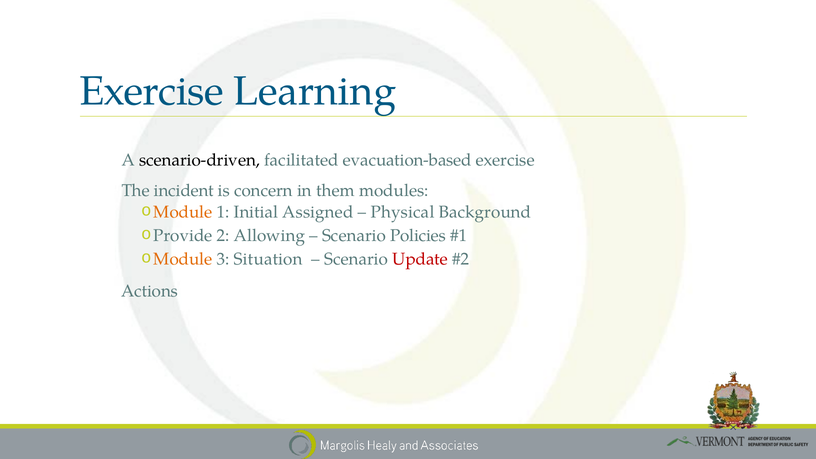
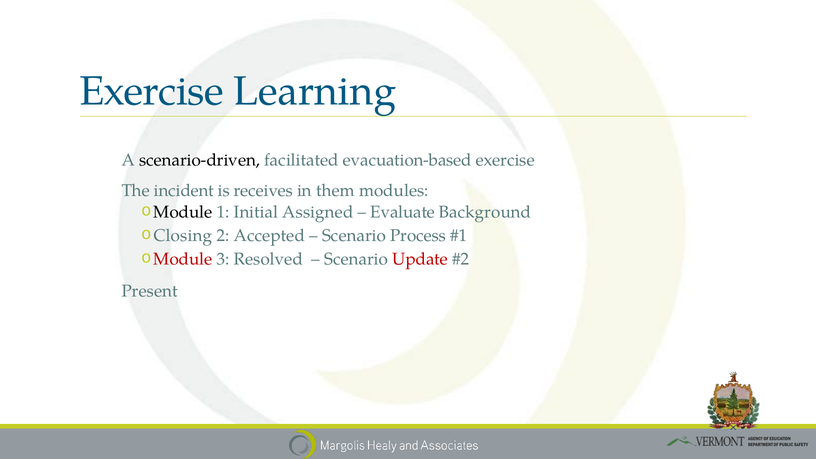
concern: concern -> receives (264, 190)
Module colour: orange -> black (183, 212)
Physical: Physical -> Evaluate (403, 212)
Provide: Provide -> Closing (183, 236)
Allowing: Allowing -> Accepted (269, 236)
Policies: Policies -> Process (418, 236)
Module colour: orange -> red (183, 259)
Situation: Situation -> Resolved (268, 259)
Actions: Actions -> Present (150, 291)
